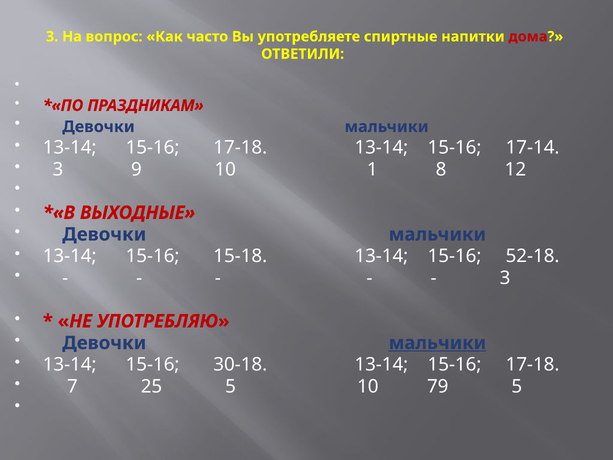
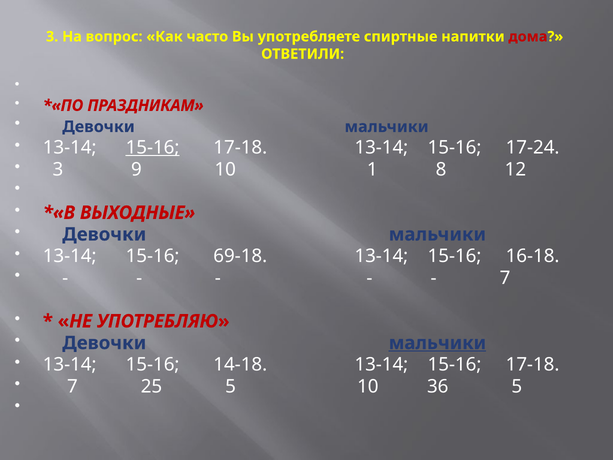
15-16 underline: none -> present (153, 148)
17-14: 17-14 -> 17-24 (533, 148)
15-18: 15-18 -> 69-18 (240, 256)
52-18: 52-18 -> 16-18 (533, 256)
3: 3 -> 7 (505, 278)
30-18: 30-18 -> 14-18 (240, 364)
79: 79 -> 36 (438, 386)
